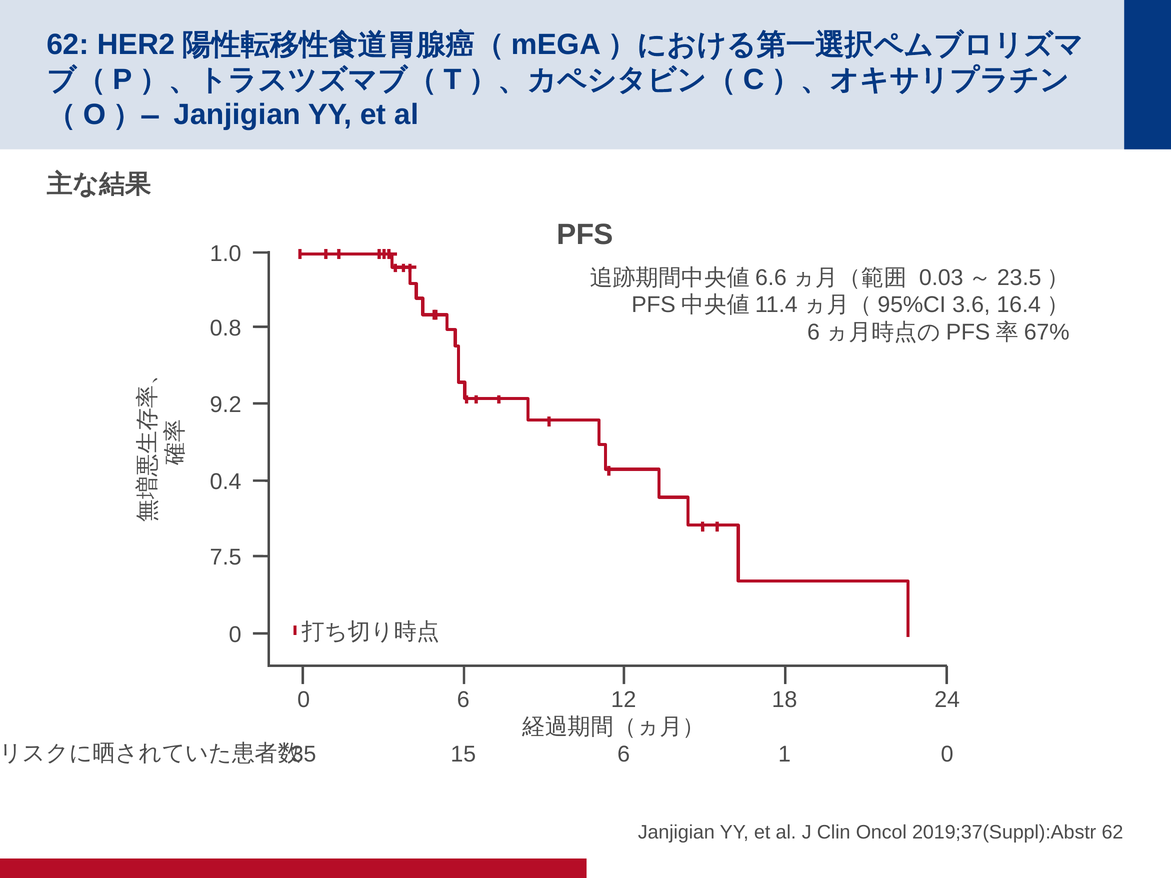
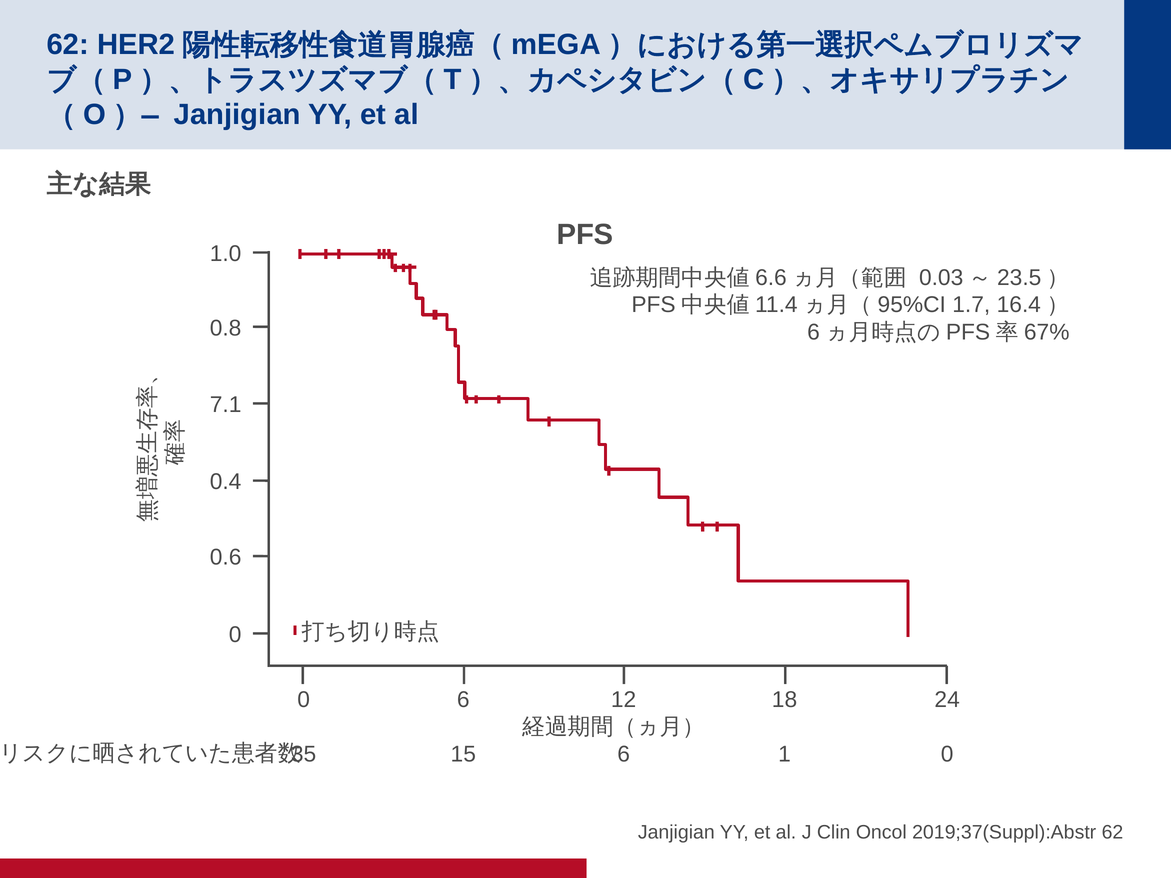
3.6: 3.6 -> 1.7 (971, 305)
9.2: 9.2 -> 7.1 (226, 405)
7.5: 7.5 -> 0.6 (226, 558)
